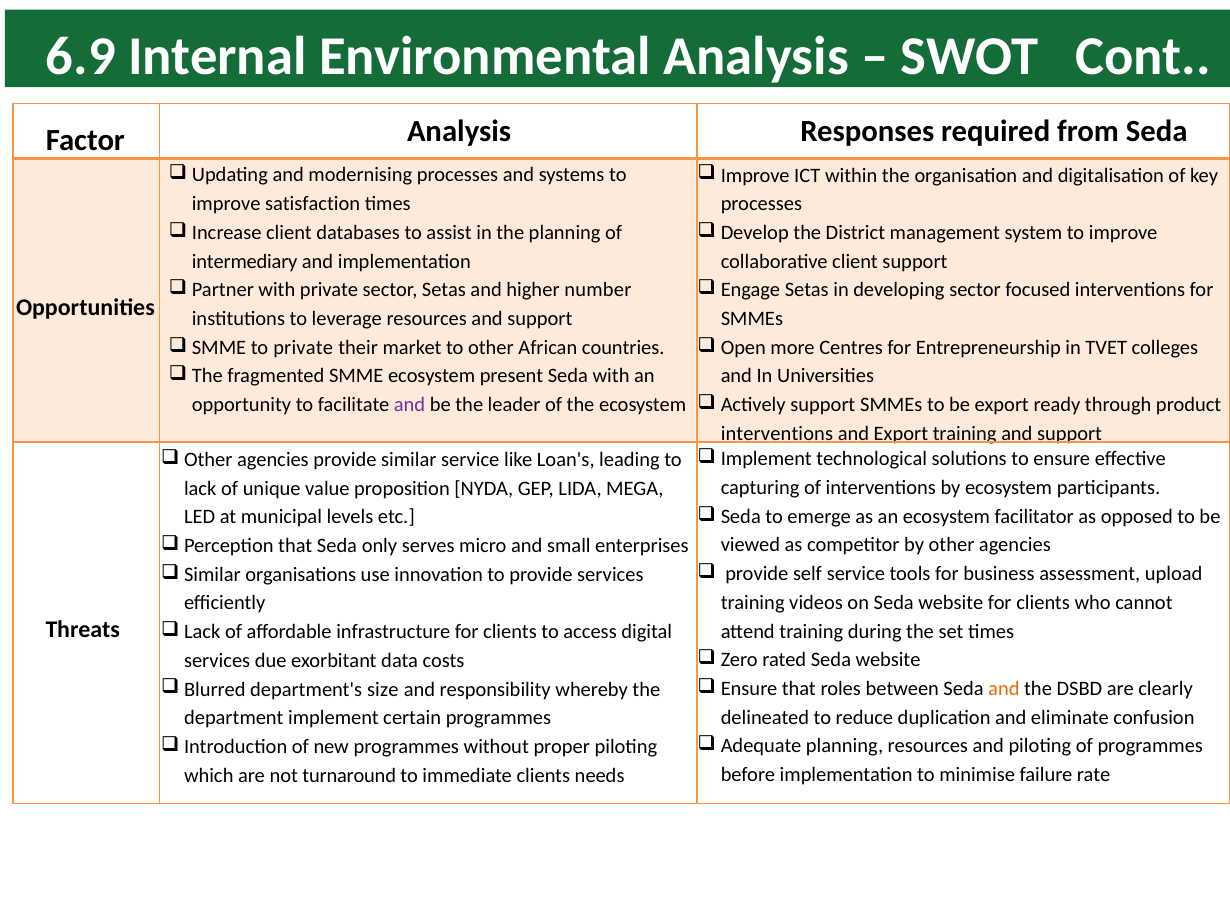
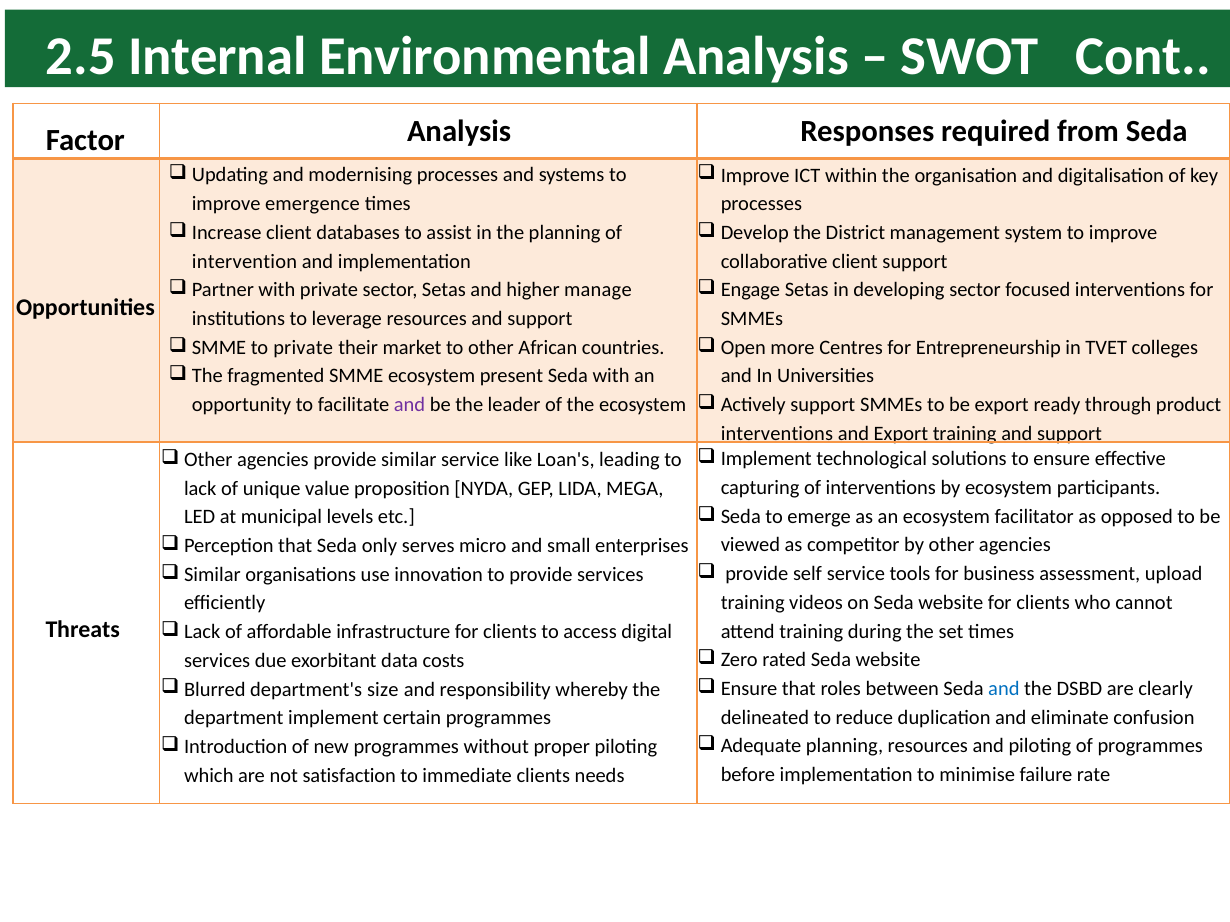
6.9: 6.9 -> 2.5 (81, 57)
satisfaction: satisfaction -> emergence (312, 204)
intermediary: intermediary -> intervention (244, 261)
number: number -> manage (598, 290)
and colour: orange -> blue (1004, 689)
turnaround: turnaround -> satisfaction (349, 776)
